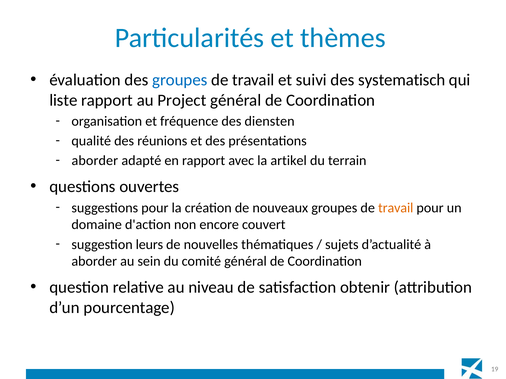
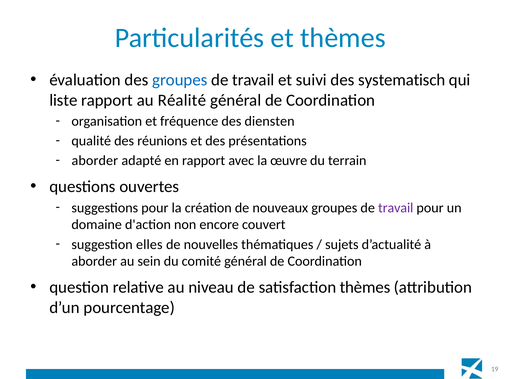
Project: Project -> Réalité (182, 100)
artikel: artikel -> œuvre (289, 161)
travail colour: orange -> purple (396, 208)
leurs: leurs -> elles (149, 245)
satisfaction obtenir: obtenir -> thèmes (365, 288)
